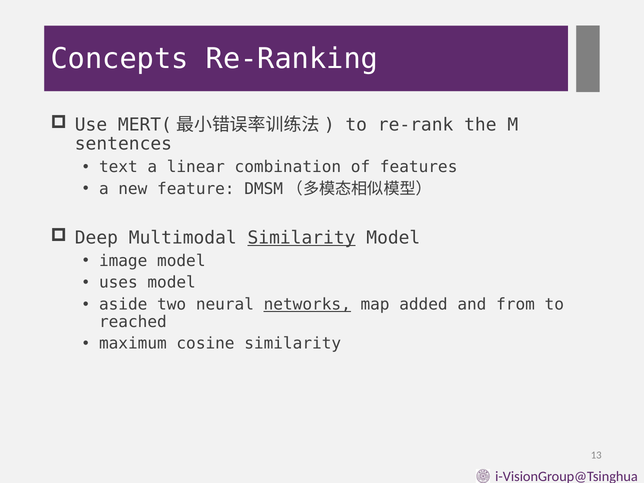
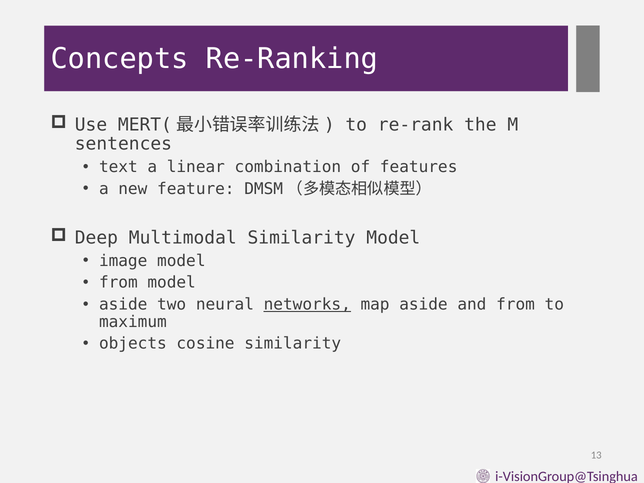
Similarity underline: present -> none (302, 238)
uses: uses -> from (118, 283)
map added: added -> aside (423, 304)
reached: reached -> maximum (133, 322)
maximum: maximum -> objects (133, 344)
